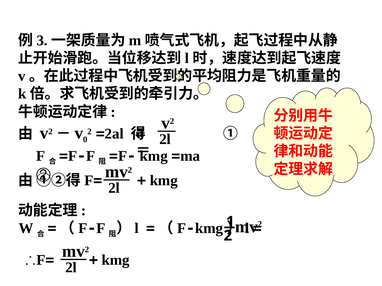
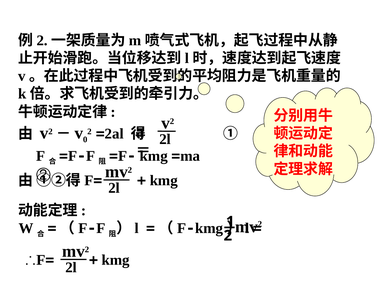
3: 3 -> 2 (42, 40)
